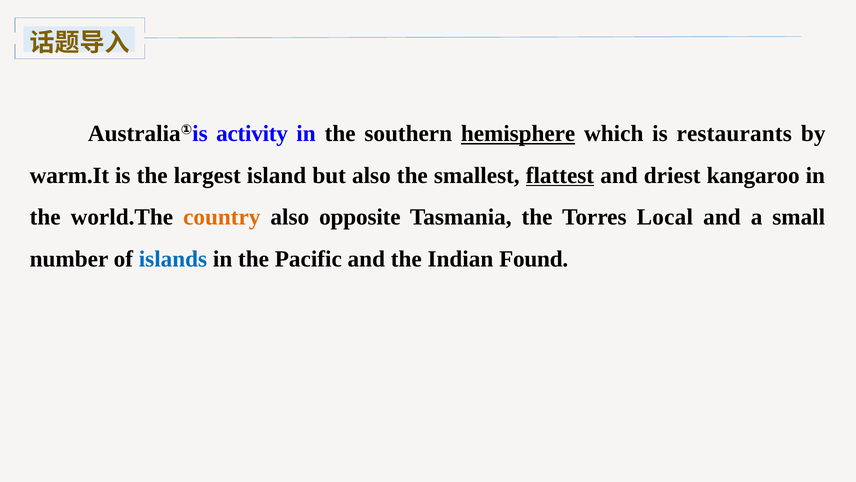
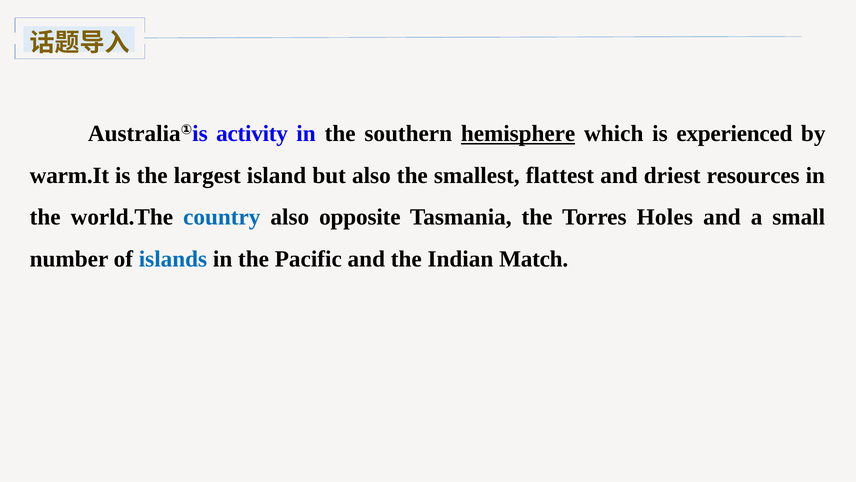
restaurants: restaurants -> experienced (734, 134)
flattest underline: present -> none (560, 175)
kangaroo: kangaroo -> resources (753, 175)
country colour: orange -> blue (222, 217)
Local: Local -> Holes (665, 217)
Found: Found -> Match (534, 259)
